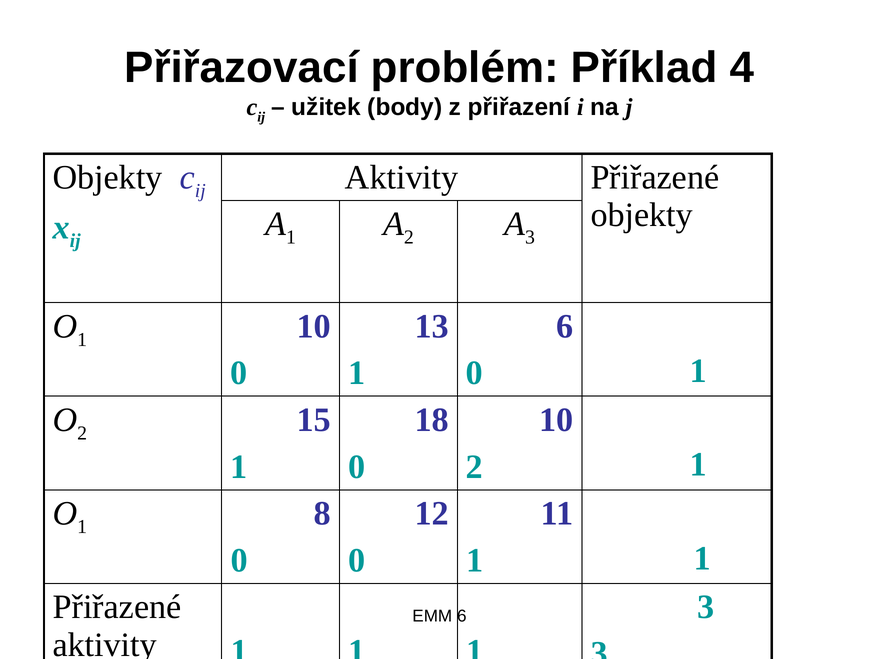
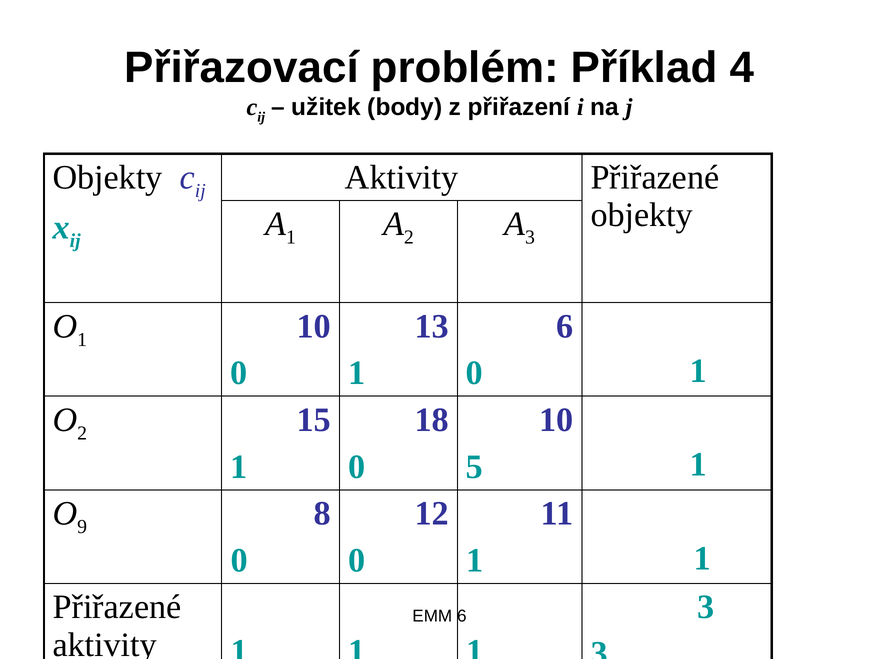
0 2: 2 -> 5 (474, 467)
1: 1 -> 9 (82, 527)
